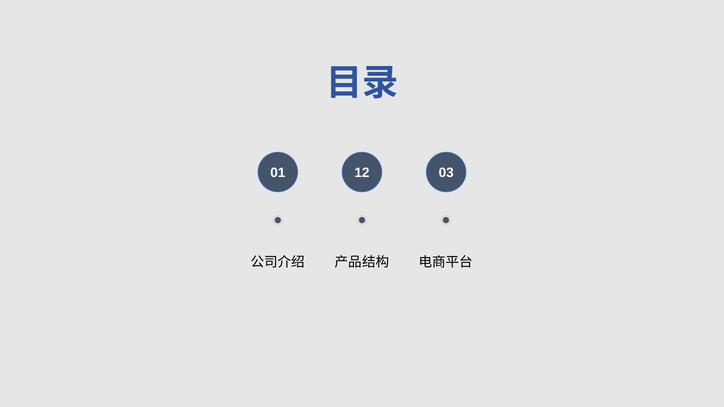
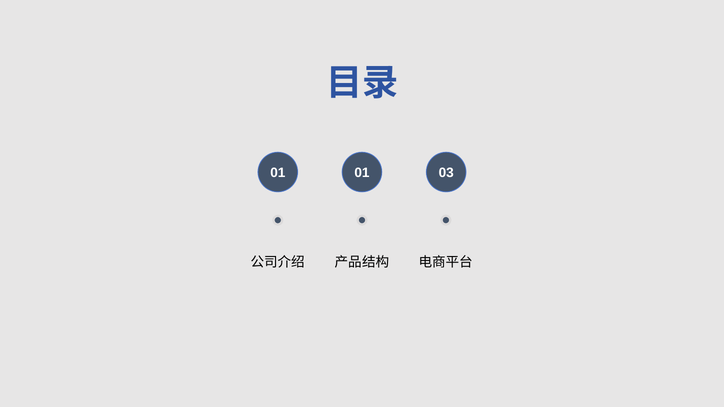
01 12: 12 -> 01 (362, 173)
